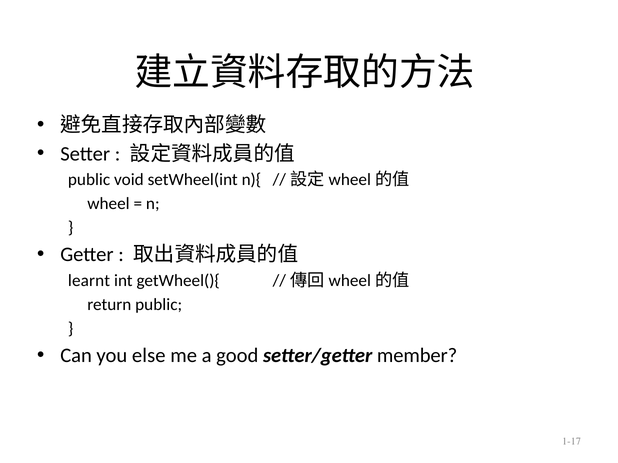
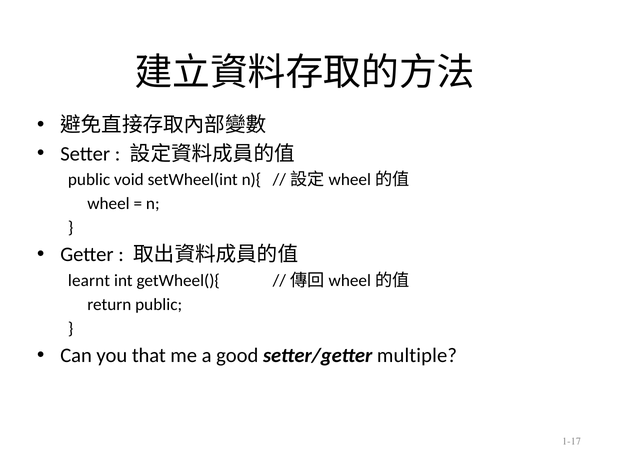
else: else -> that (149, 356)
member: member -> multiple (417, 356)
